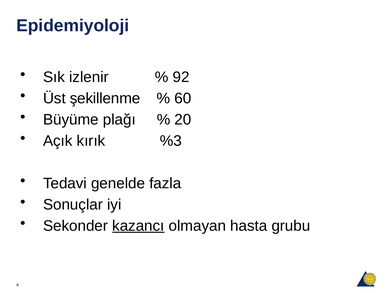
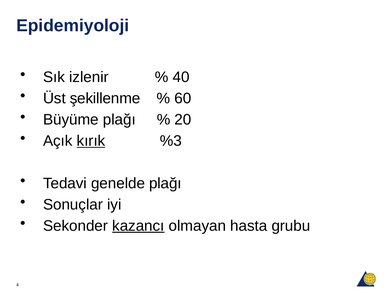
92: 92 -> 40 (181, 77)
kırık underline: none -> present (91, 141)
genelde fazla: fazla -> plağı (165, 183)
